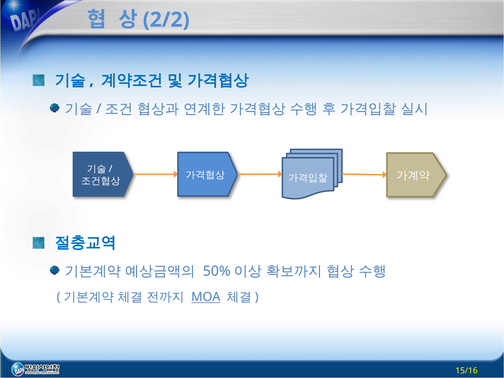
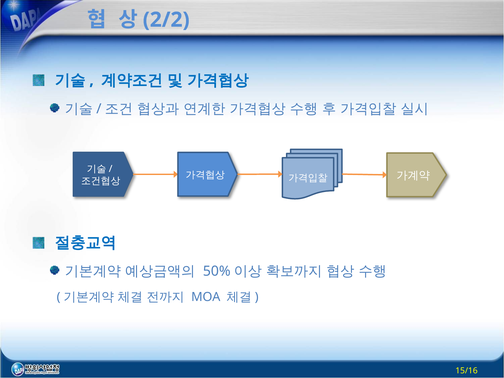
MOA underline: present -> none (206, 297)
